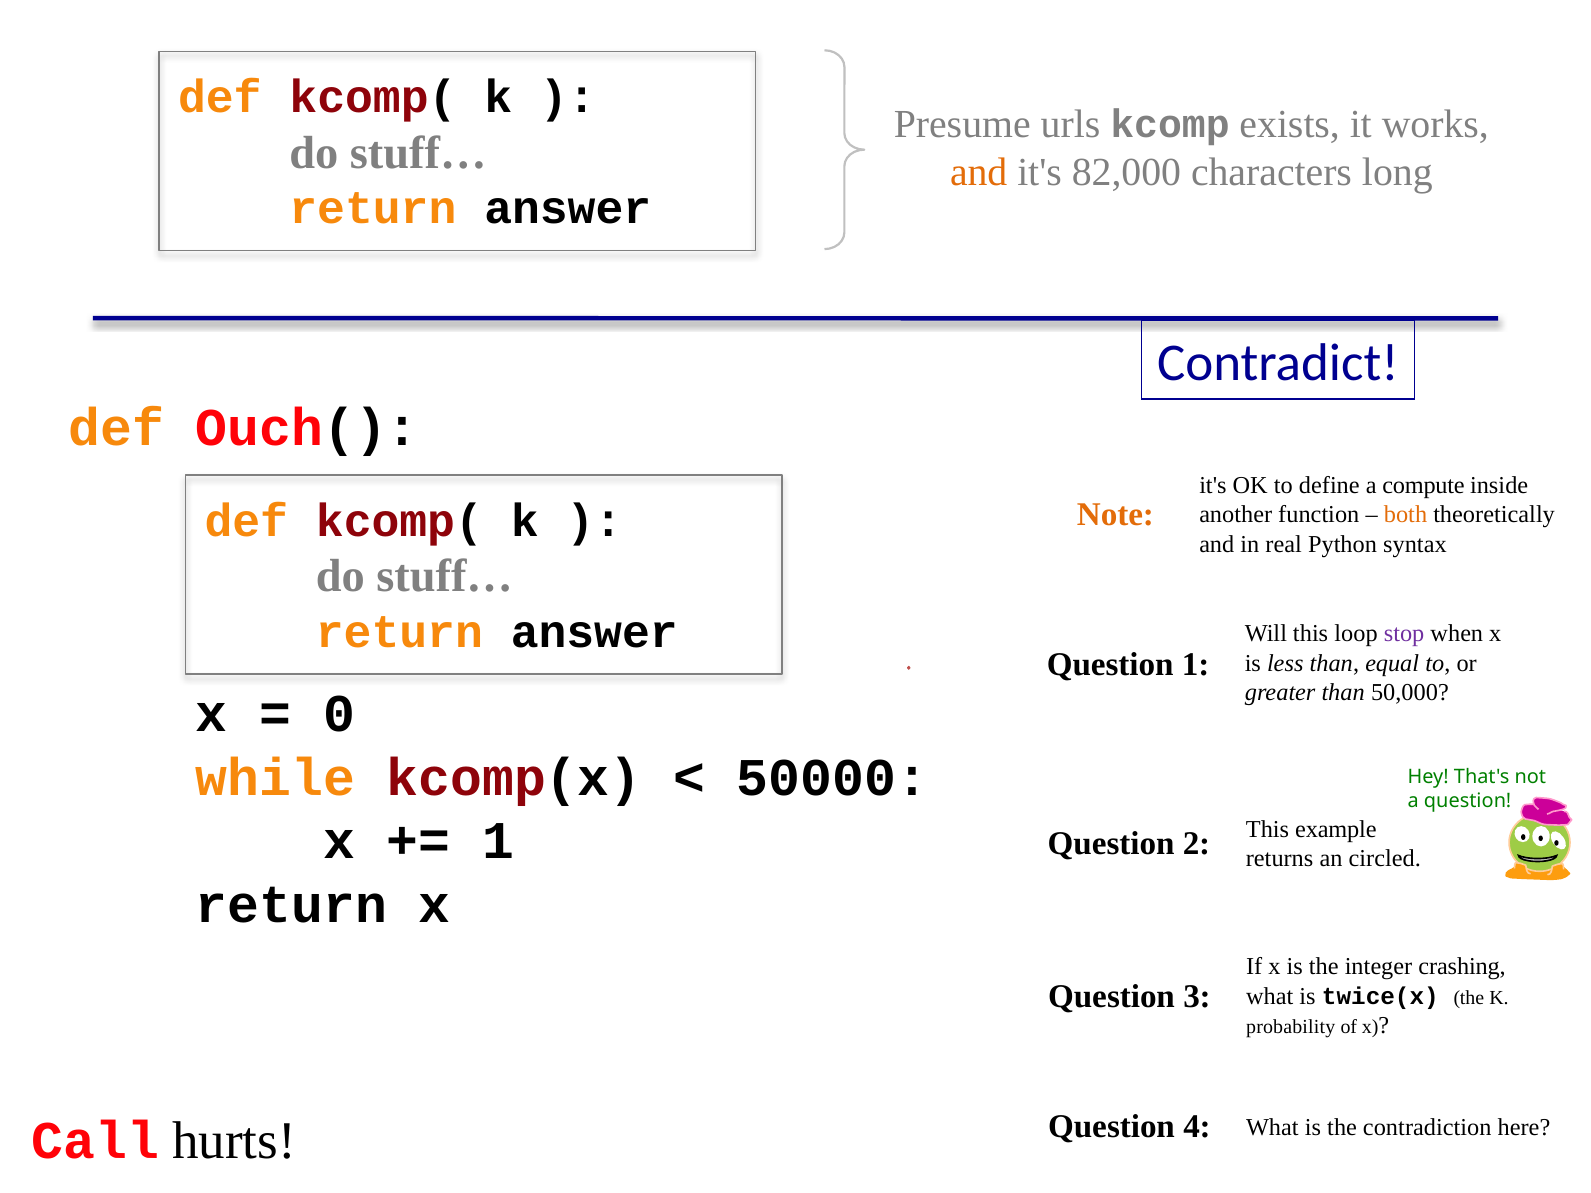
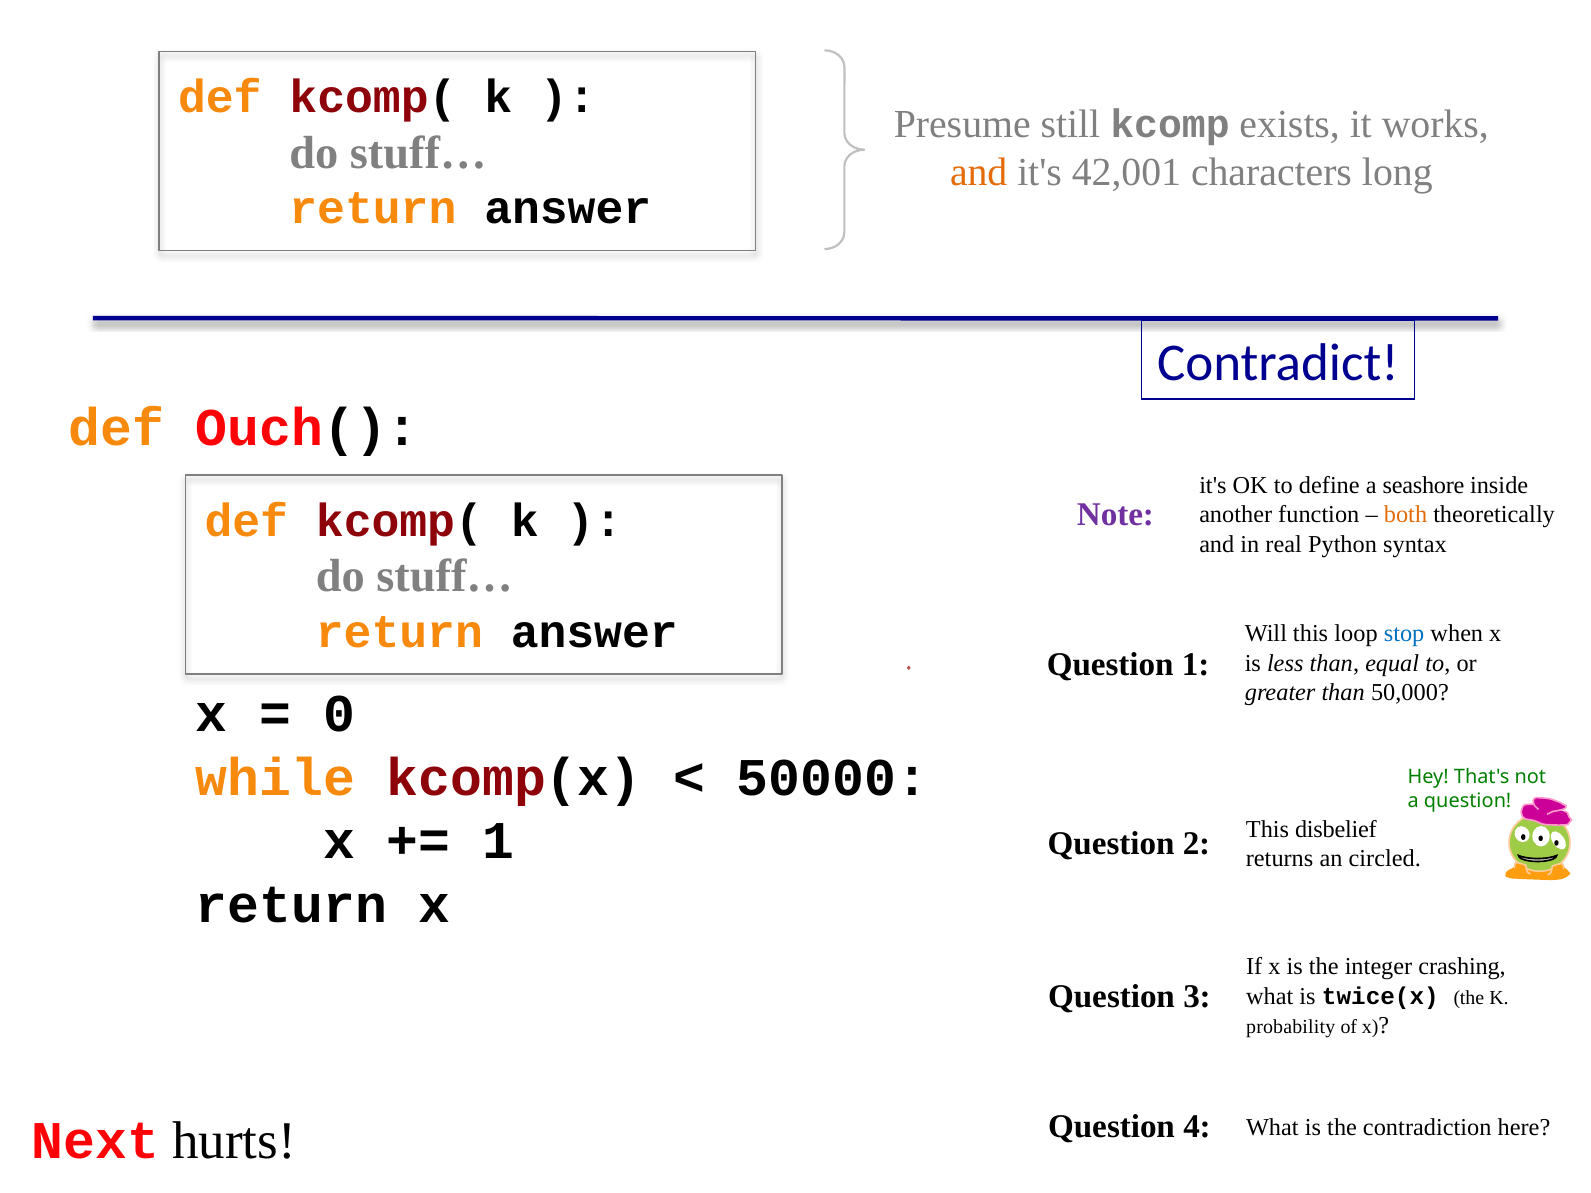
urls: urls -> still (1070, 124)
82,000: 82,000 -> 42,001 (1126, 172)
compute: compute -> seashore (1424, 486)
Note colour: orange -> purple (1115, 515)
stop colour: purple -> blue (1404, 634)
example: example -> disbelief (1336, 830)
Call: Call -> Next (95, 1141)
